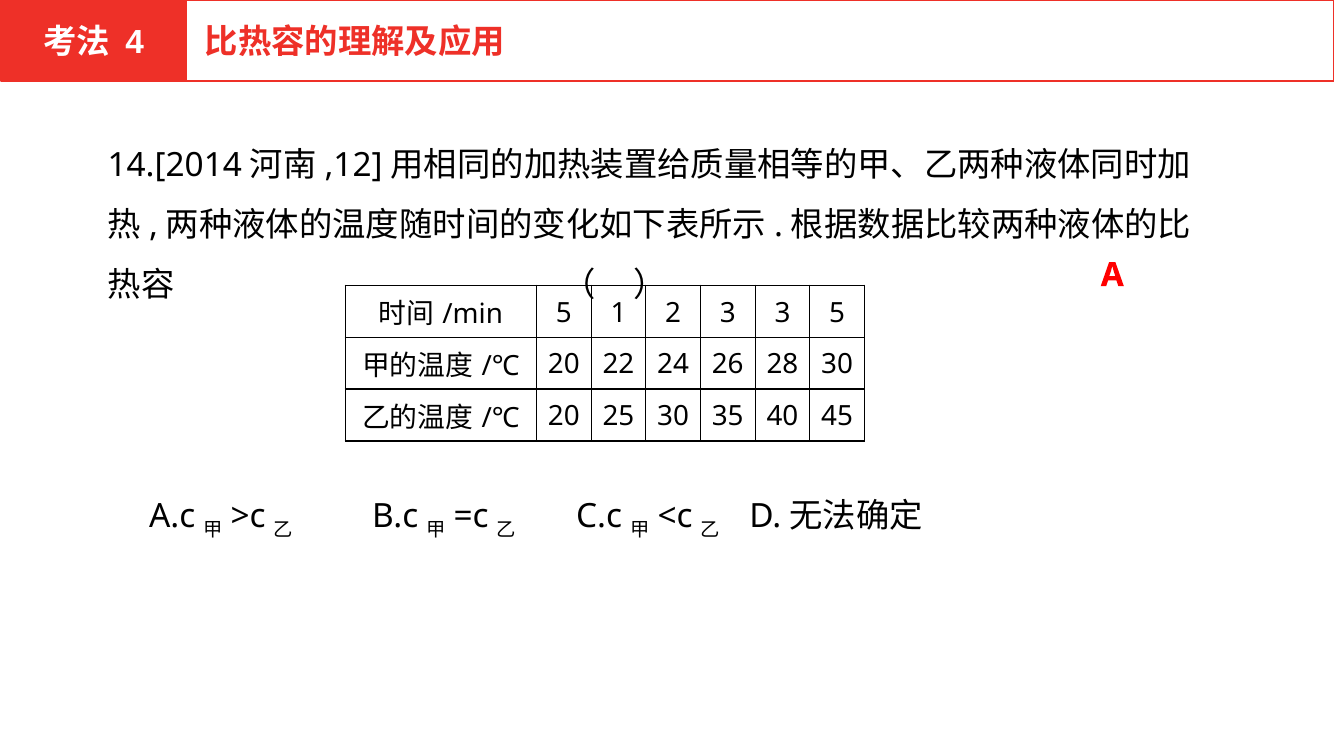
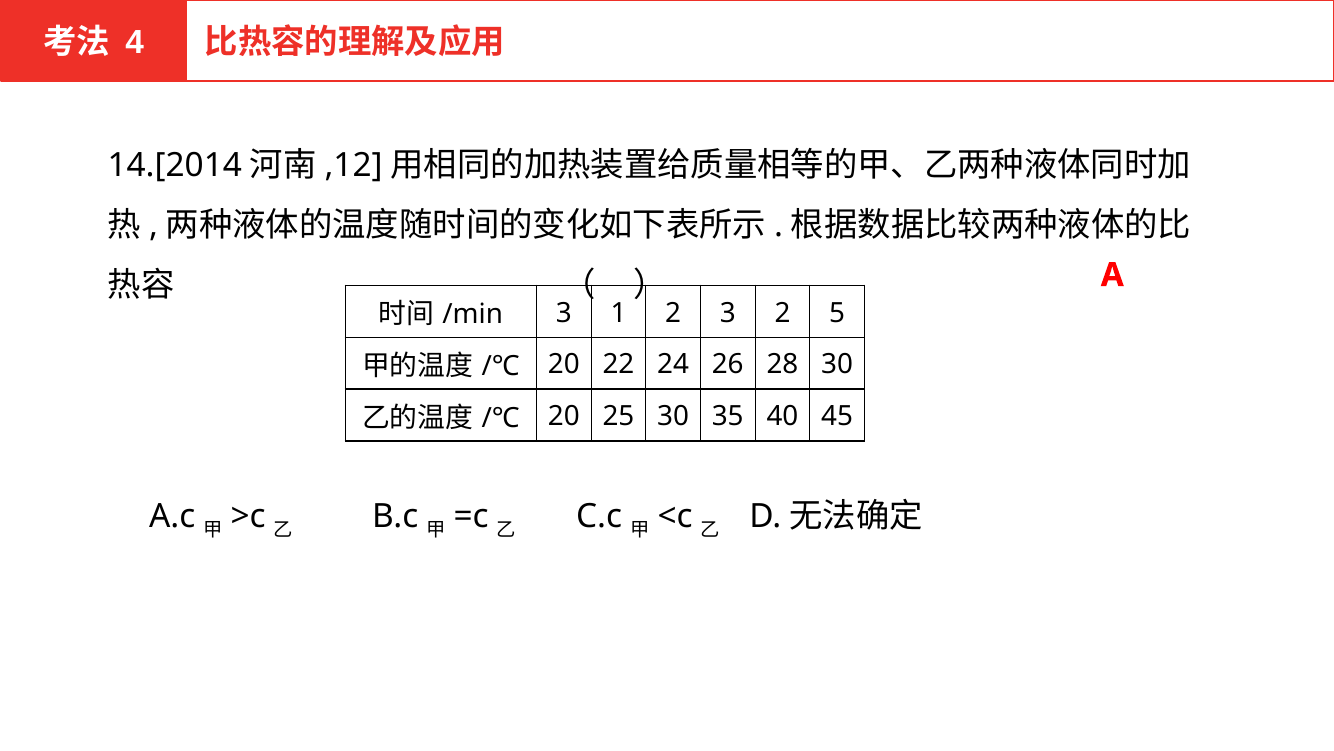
5: 5 -> 3 (564, 313)
3 3: 3 -> 2 (782, 313)
